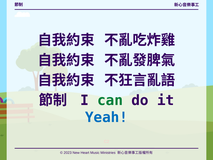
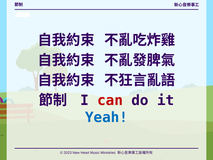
can colour: green -> red (110, 100)
